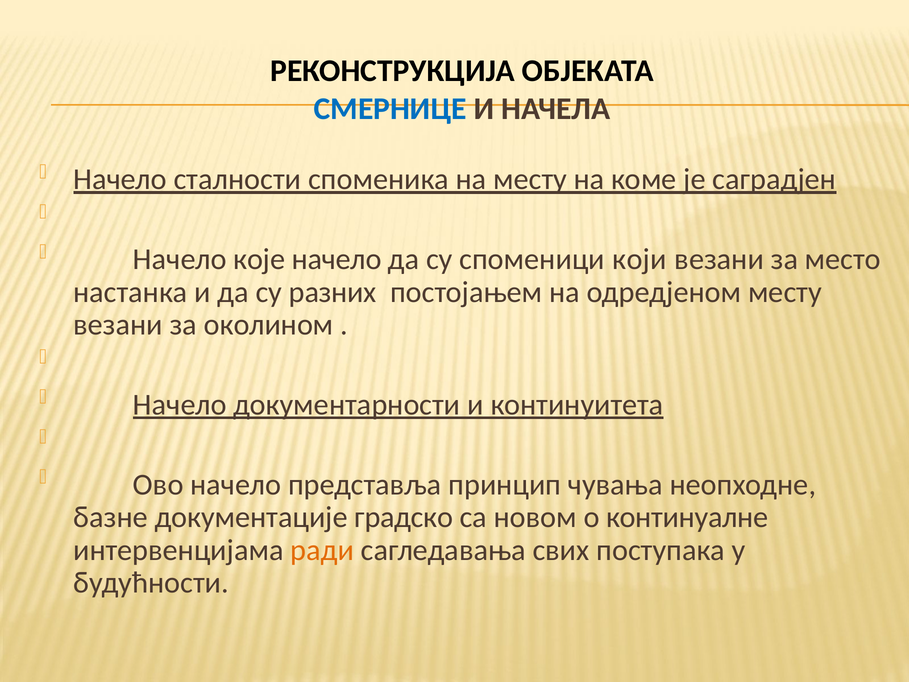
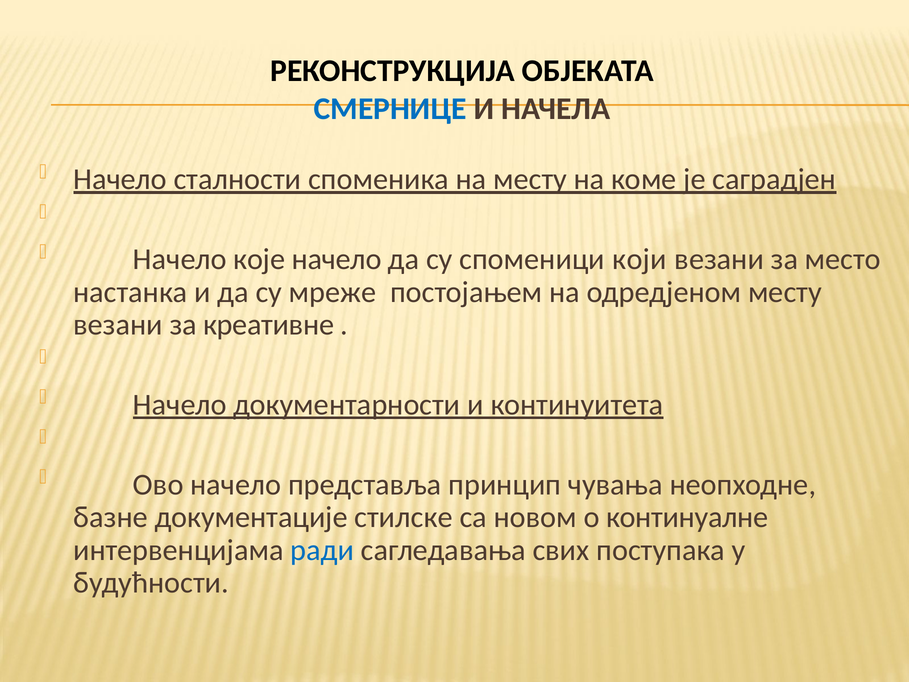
разних: разних -> мреже (333, 292)
околином: околином -> креативне (269, 325)
градско: градско -> стилске (404, 517)
ради colour: orange -> blue (322, 550)
